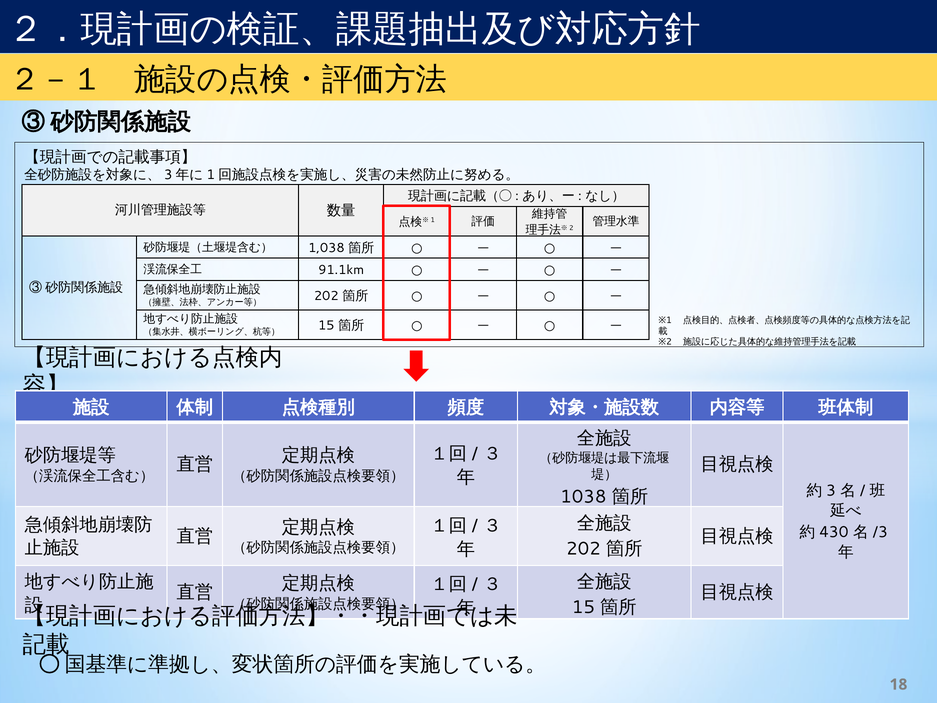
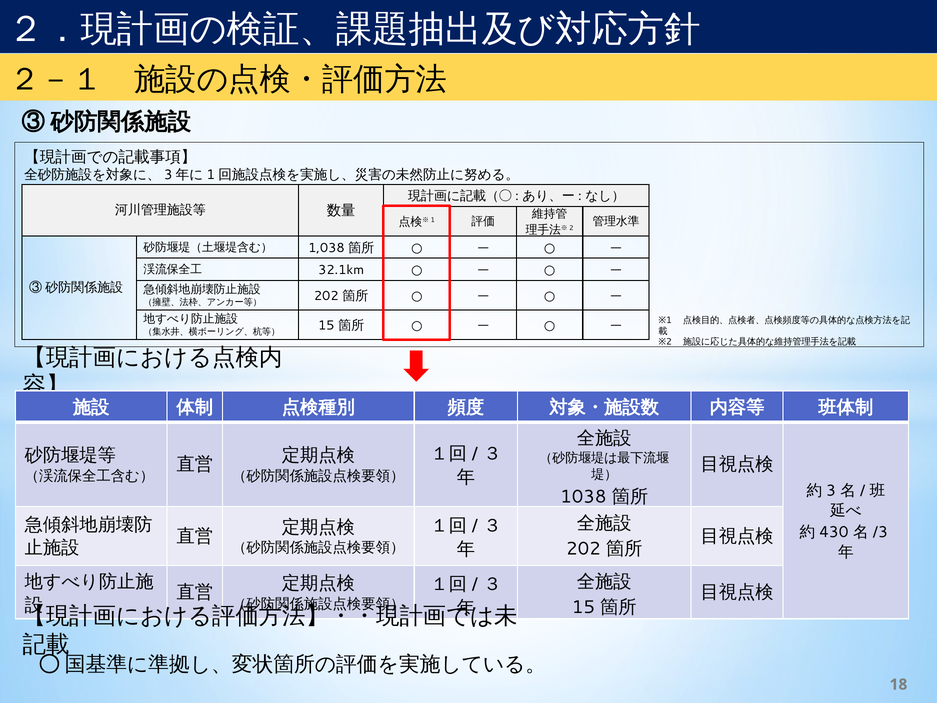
91.1km: 91.1km -> 32.1km (341, 270)
